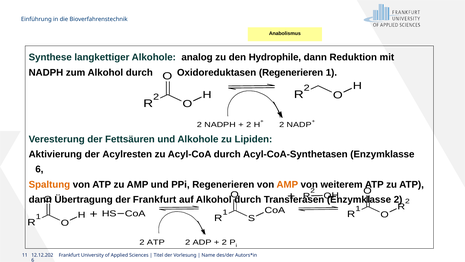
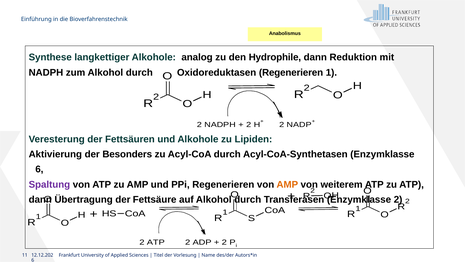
Acylresten: Acylresten -> Besonders (127, 154)
Spaltung colour: orange -> purple (49, 184)
der Frankfurt: Frankfurt -> Fettsäure (155, 199)
